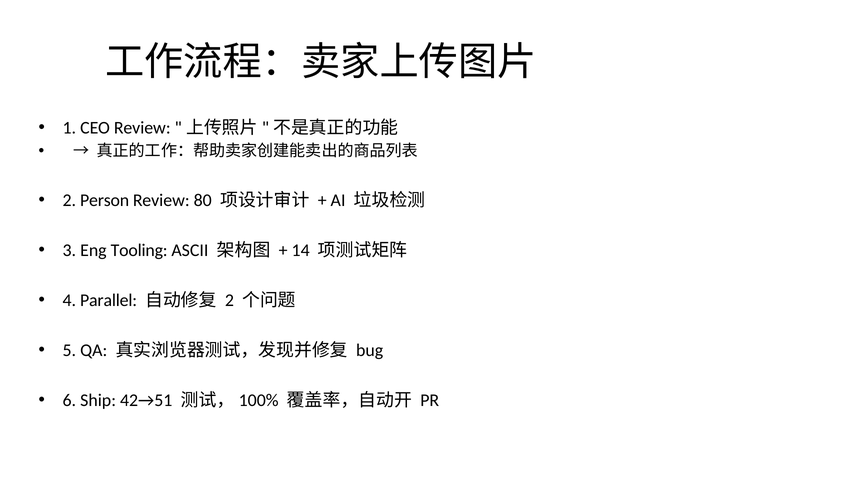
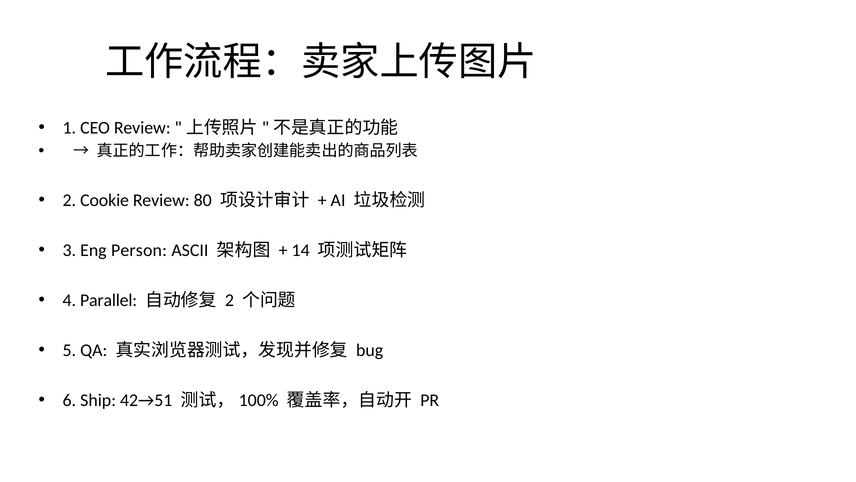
Person: Person -> Cookie (105, 200)
Tooling: Tooling -> Person (139, 250)
